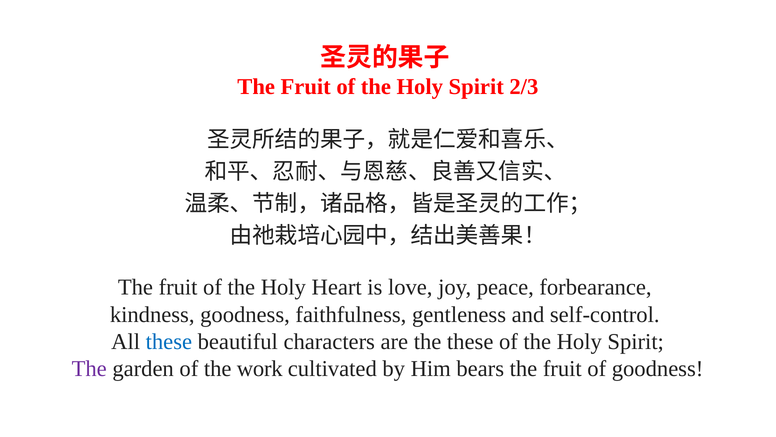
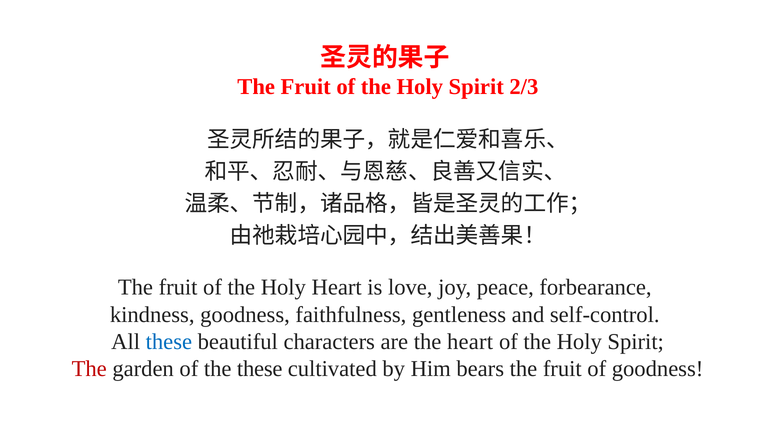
the these: these -> heart (470, 341)
The colour: purple -> red (89, 369)
the work: work -> these (260, 369)
